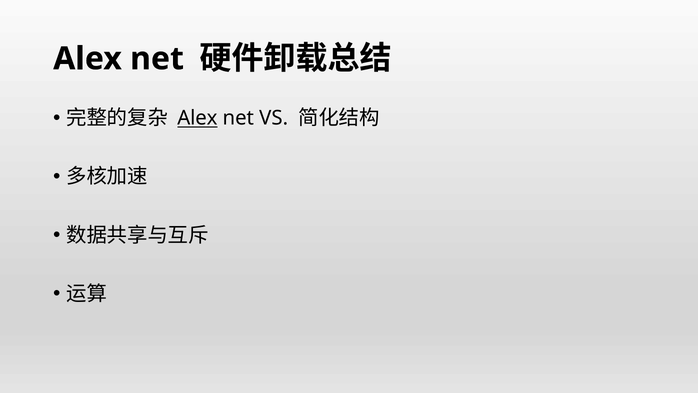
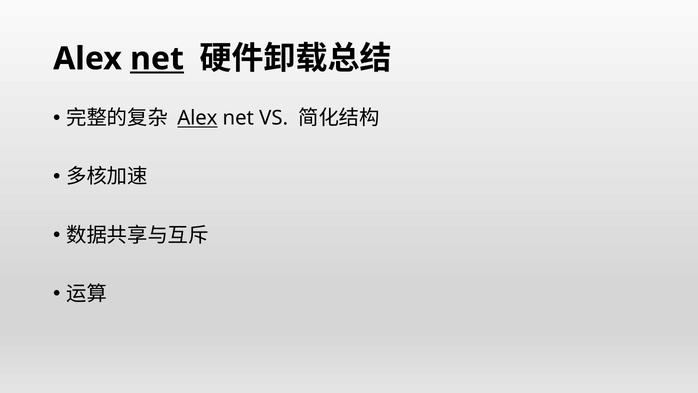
net underline: none -> present (157, 59)
